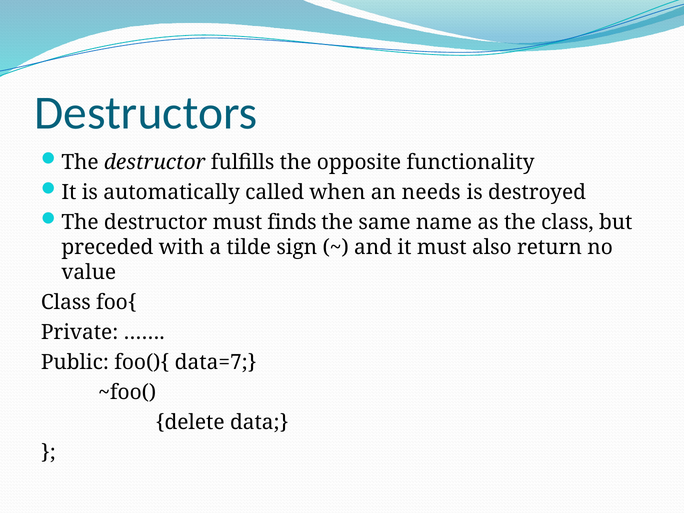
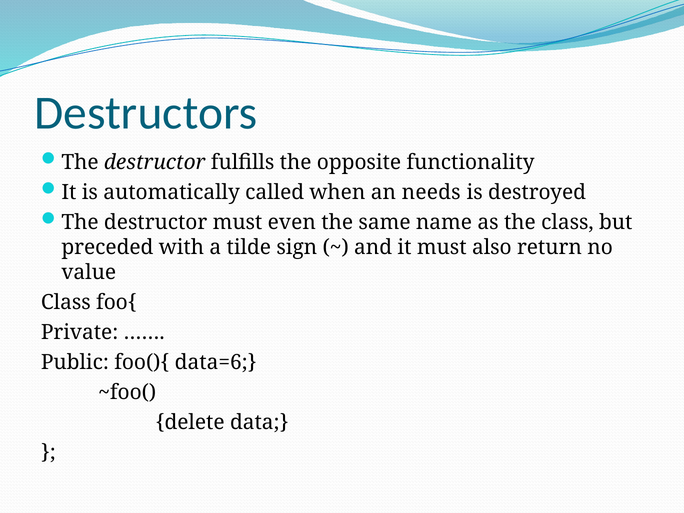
finds: finds -> even (292, 222)
data=7: data=7 -> data=6 (216, 362)
